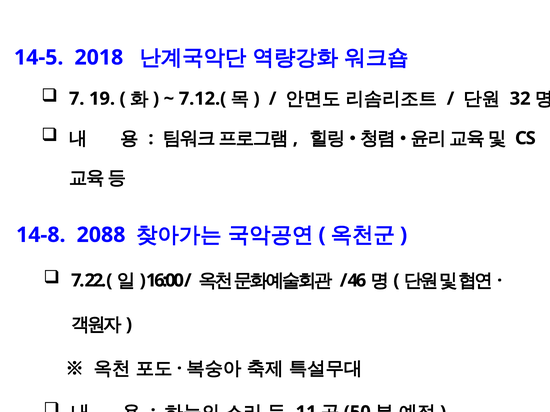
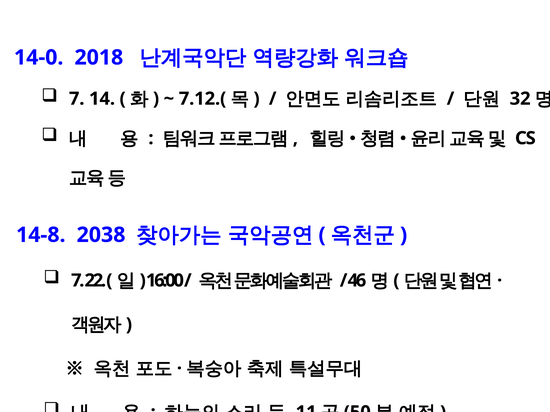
14-5: 14-5 -> 14-0 (39, 58)
19: 19 -> 14 (102, 99)
2088: 2088 -> 2038 (101, 235)
